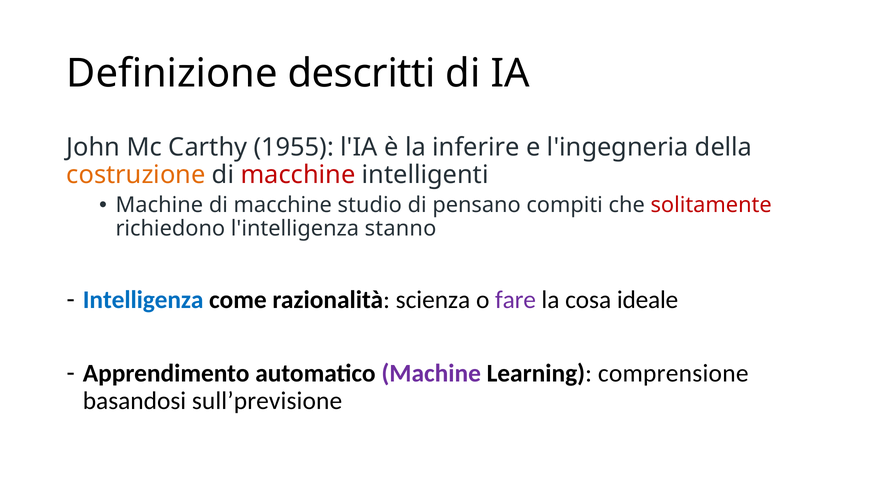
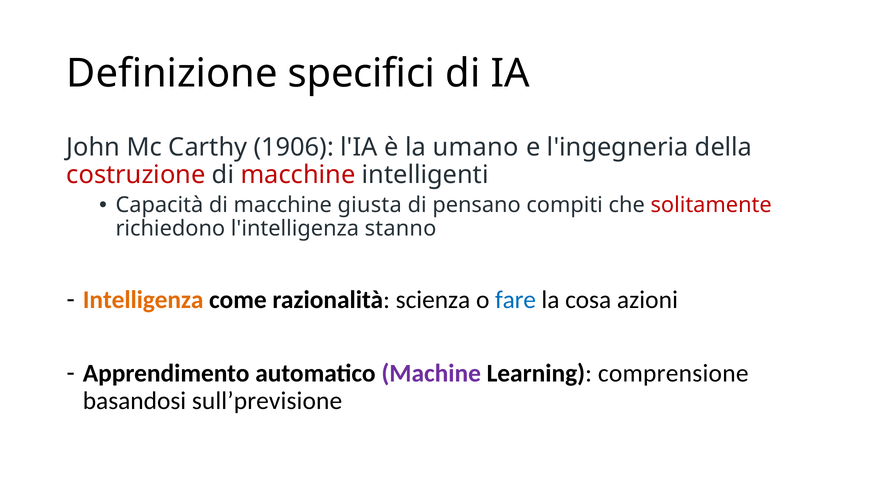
descritti: descritti -> specifici (362, 73)
1955: 1955 -> 1906 (294, 147)
inferire: inferire -> umano (476, 147)
costruzione colour: orange -> red (136, 175)
Machine: Machine -> Capacità (159, 205)
studio: studio -> giusta (370, 205)
Intelligenza colour: blue -> orange (143, 300)
fare colour: purple -> blue (516, 300)
ideale: ideale -> azioni (647, 300)
